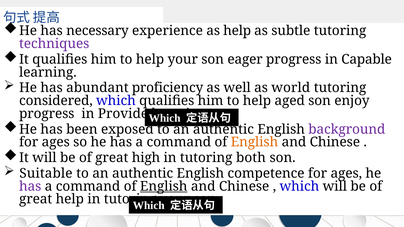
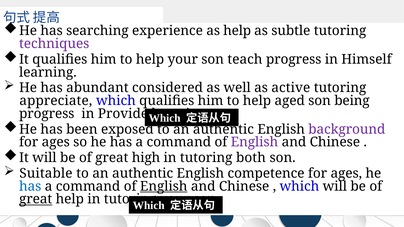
necessary: necessary -> searching (97, 31)
eager: eager -> teach (245, 59)
Capable: Capable -> Himself (367, 59)
proficiency: proficiency -> considered (167, 88)
world: world -> active (291, 88)
considered: considered -> appreciate (56, 101)
enjoy: enjoy -> being (352, 101)
English colour: orange -> purple (254, 142)
has colour: purple -> blue (30, 187)
great underline: none -> present (36, 199)
